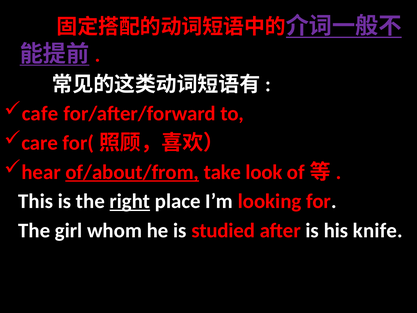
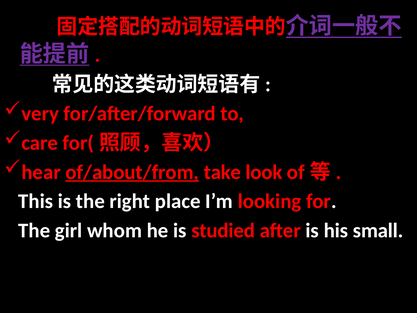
cafe: cafe -> very (40, 114)
right underline: present -> none (130, 201)
knife: knife -> small (378, 230)
